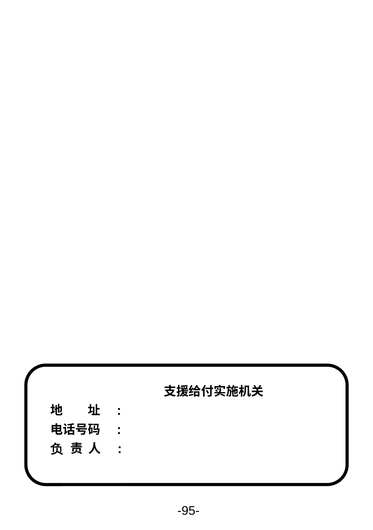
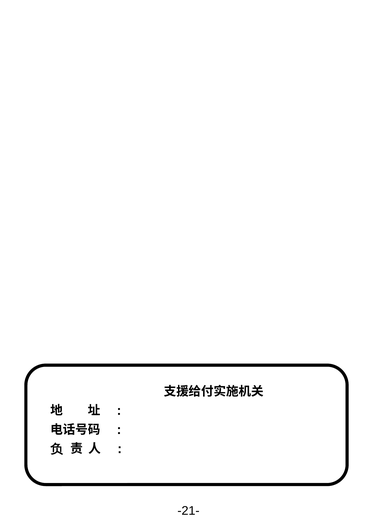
-95-: -95- -> -21- (188, 511)
